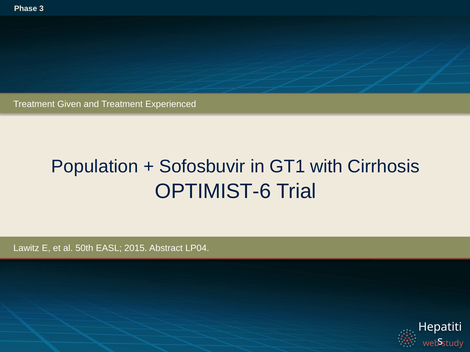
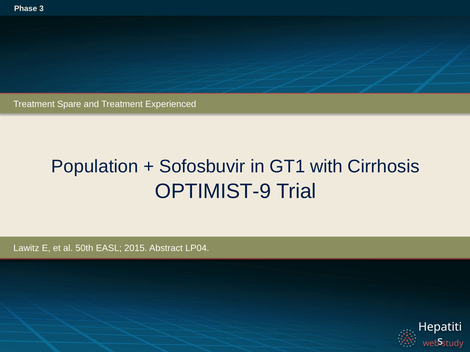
Given: Given -> Spare (69, 104)
OPTIMIST-6: OPTIMIST-6 -> OPTIMIST-9 (213, 192)
